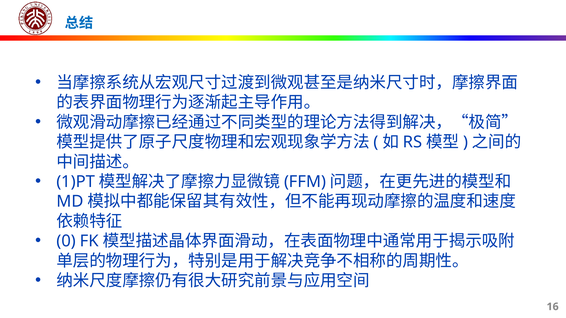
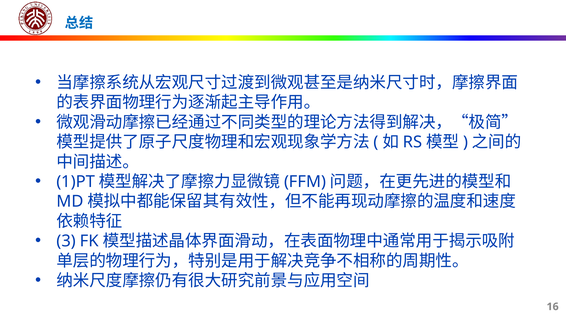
0: 0 -> 3 (66, 241)
